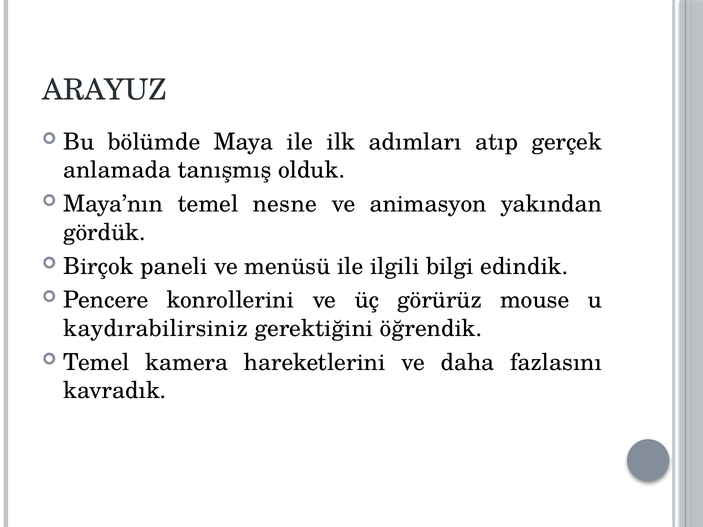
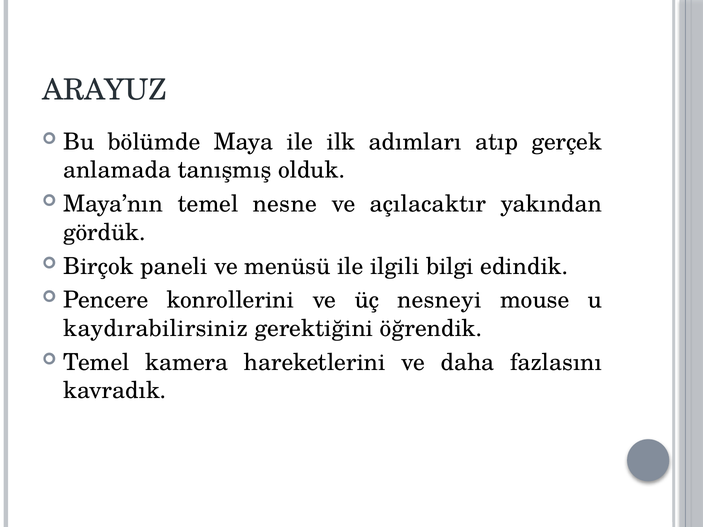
animasyon: animasyon -> açılacaktır (428, 204)
görürüz: görürüz -> nesneyi (440, 300)
